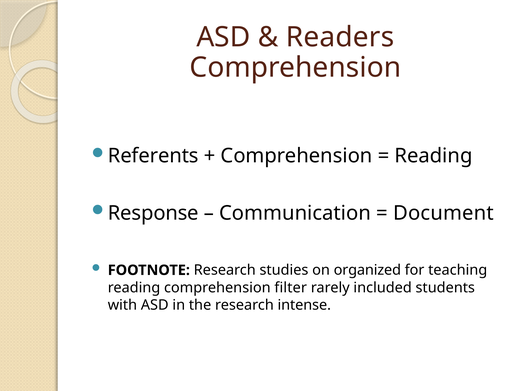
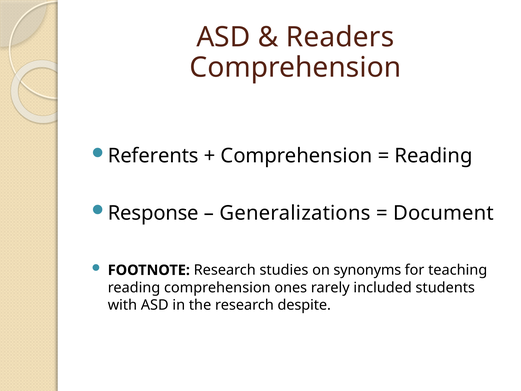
Communication: Communication -> Generalizations (295, 213)
organized: organized -> synonyms (367, 270)
filter: filter -> ones (291, 287)
intense: intense -> despite (304, 305)
